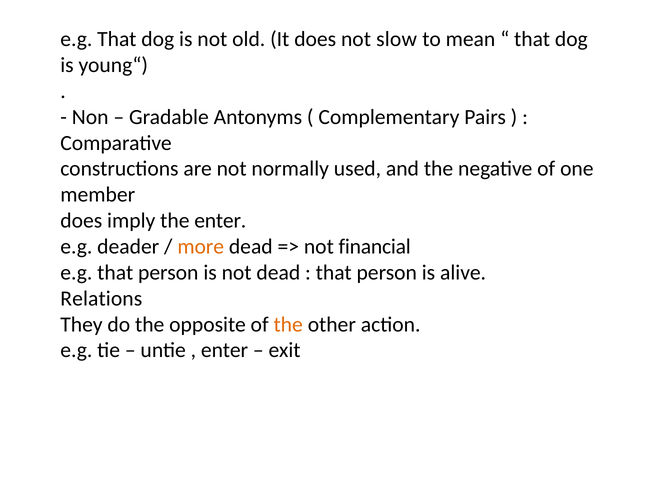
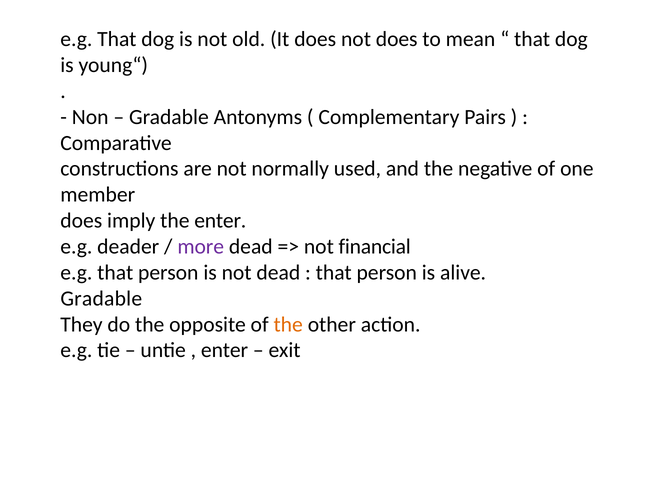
not slow: slow -> does (397, 39)
more colour: orange -> purple (201, 247)
Relations: Relations -> Gradable (101, 298)
